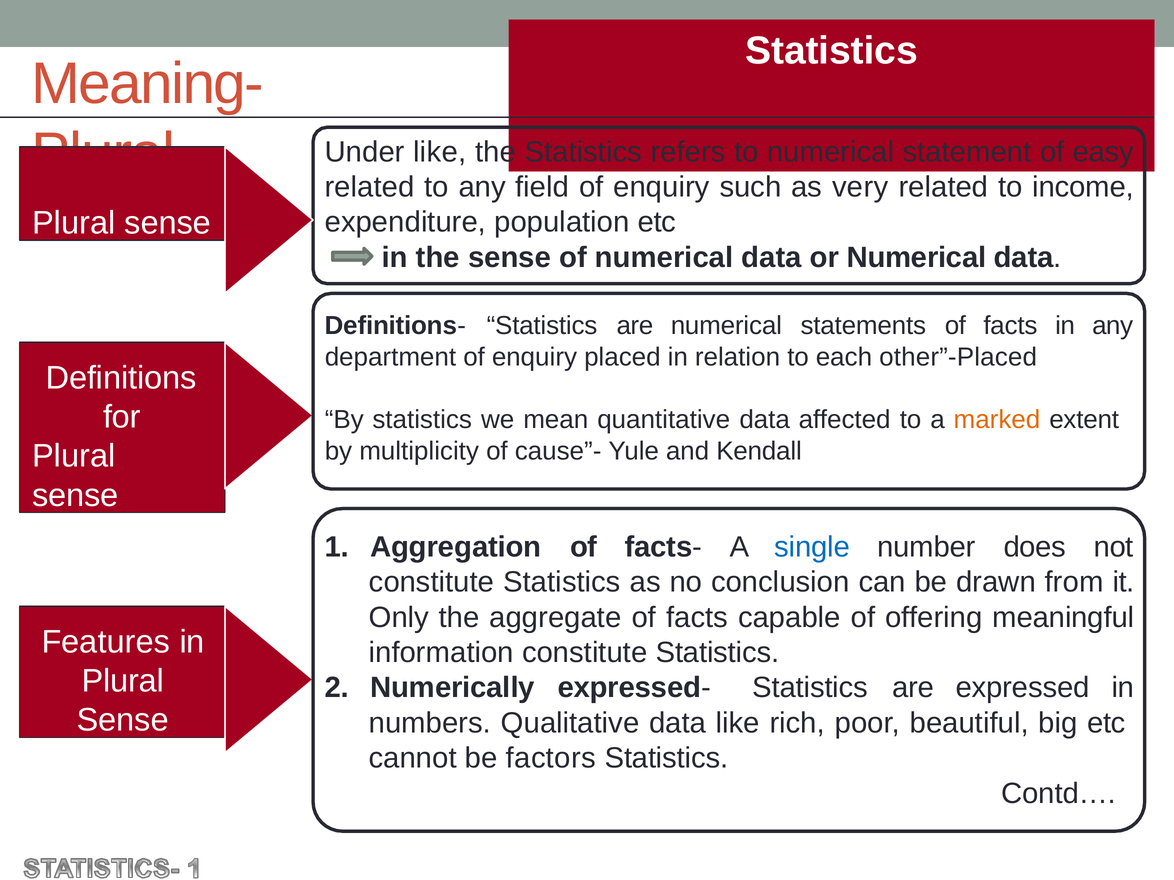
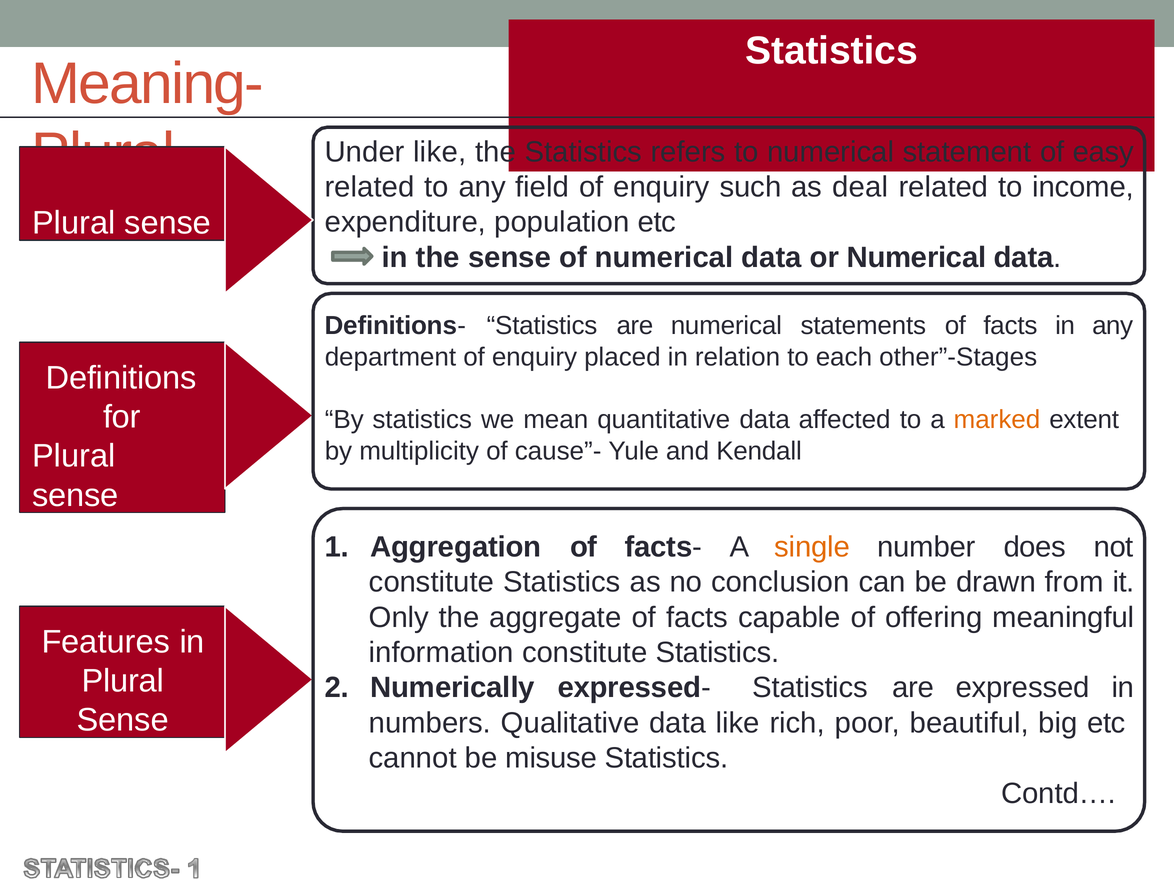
very: very -> deal (860, 187)
other”-Placed: other”-Placed -> other”-Stages (958, 357)
single colour: blue -> orange (812, 547)
factors: factors -> misuse (551, 759)
